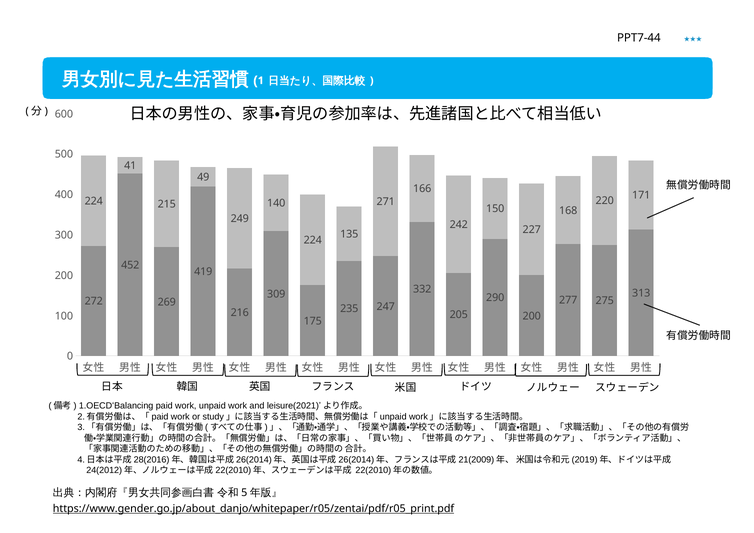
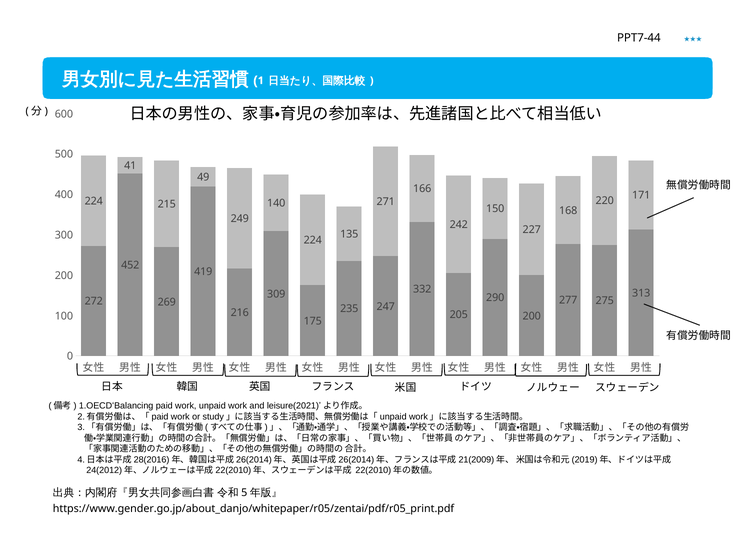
https://www.gender.go.jp/about_danjo/whitepaper/r05/zentai/pdf/r05_print.pdf underline: present -> none (254, 509)
